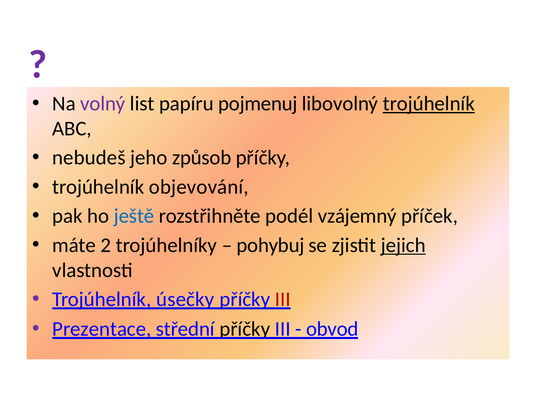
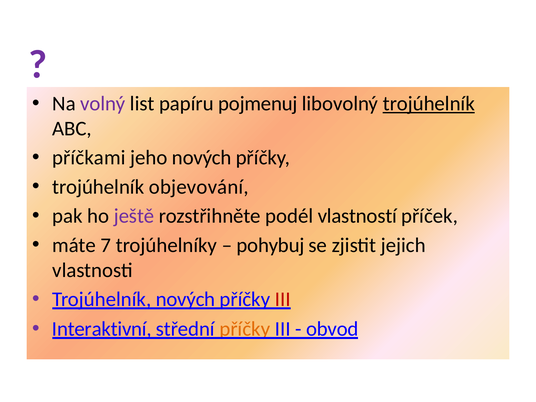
nebudeš: nebudeš -> příčkami (89, 158)
jeho způsob: způsob -> nových (202, 158)
ještě colour: blue -> purple (134, 216)
vzájemný: vzájemný -> vlastností (357, 216)
2: 2 -> 7 (106, 245)
jejich underline: present -> none (403, 245)
Trojúhelník úsečky: úsečky -> nových (186, 299)
Prezentace: Prezentace -> Interaktivní (102, 329)
příčky colour: black -> orange (245, 329)
